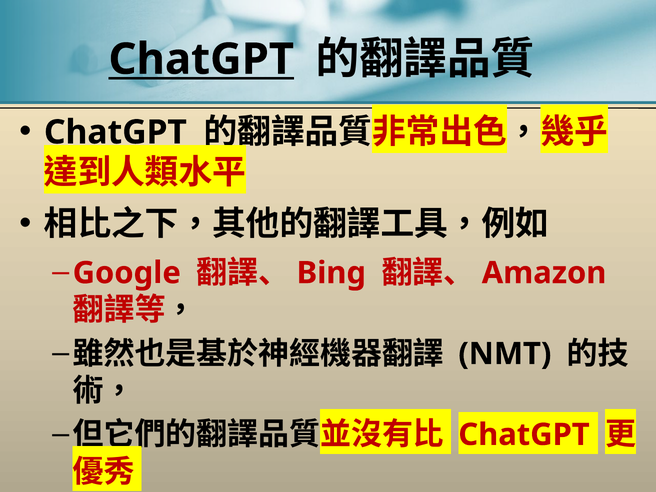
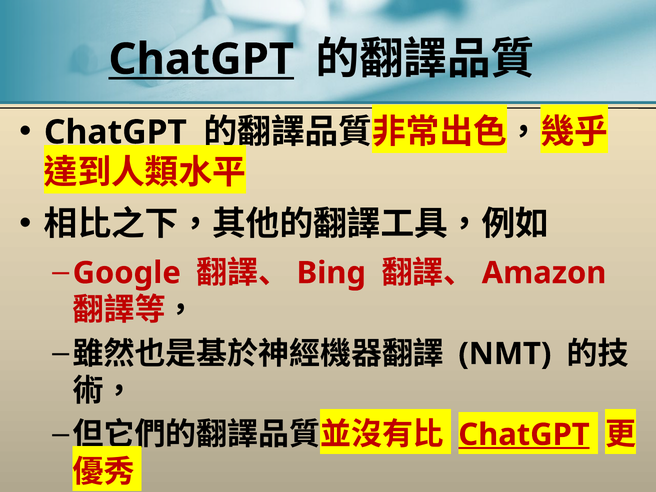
ChatGPT underline: none -> present (524, 435)
